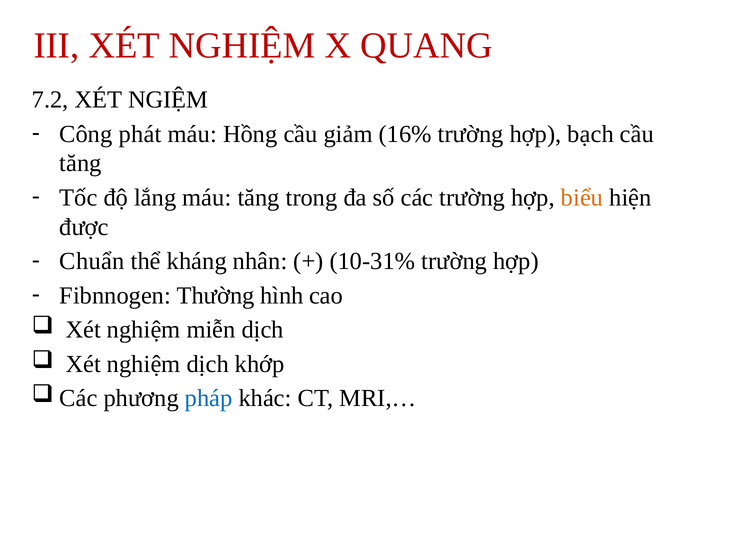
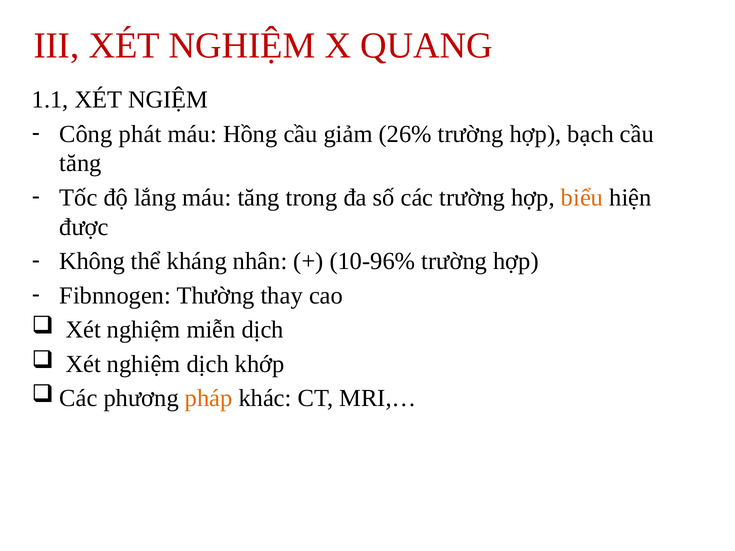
7.2: 7.2 -> 1.1 (50, 100)
16%: 16% -> 26% (405, 134)
Chuẩn: Chuẩn -> Không (92, 261)
10-31%: 10-31% -> 10-96% (372, 261)
hình: hình -> thay (282, 296)
pháp colour: blue -> orange (209, 399)
